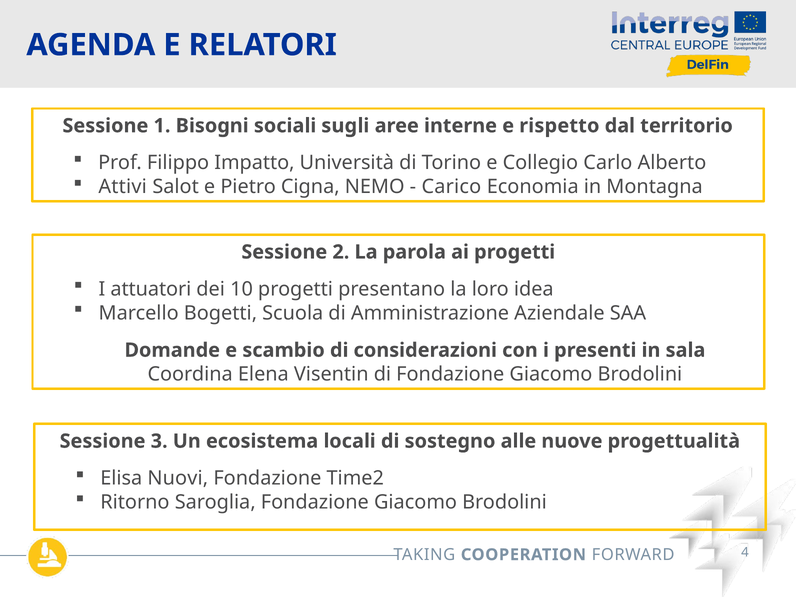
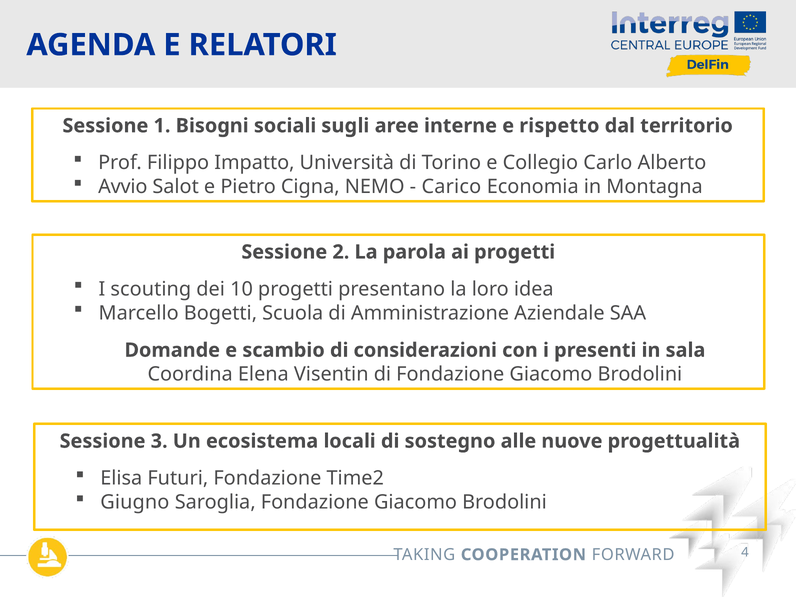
Attivi: Attivi -> Avvio (123, 187)
attuatori: attuatori -> scouting (151, 289)
Nuovi: Nuovi -> Futuri (178, 478)
Ritorno: Ritorno -> Giugno (135, 502)
